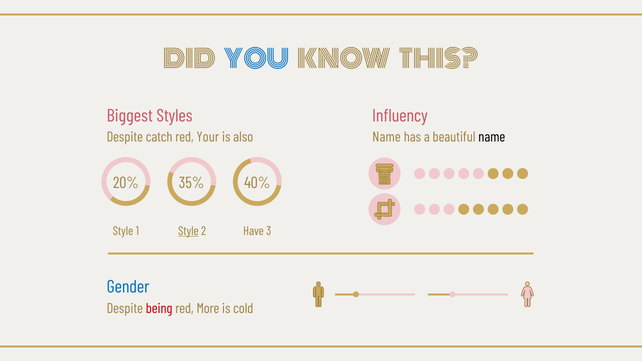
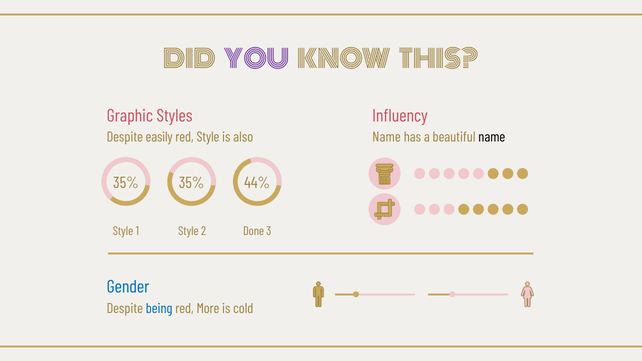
YOU colour: blue -> purple (257, 60)
Biggest: Biggest -> Graphic (130, 116)
catch: catch -> easily (159, 137)
red Your: Your -> Style (208, 137)
20%: 20% -> 35% (126, 183)
40%: 40% -> 44% (257, 183)
Style underline: present -> none (188, 231)
Have: Have -> Done (254, 231)
being colour: red -> blue (159, 309)
